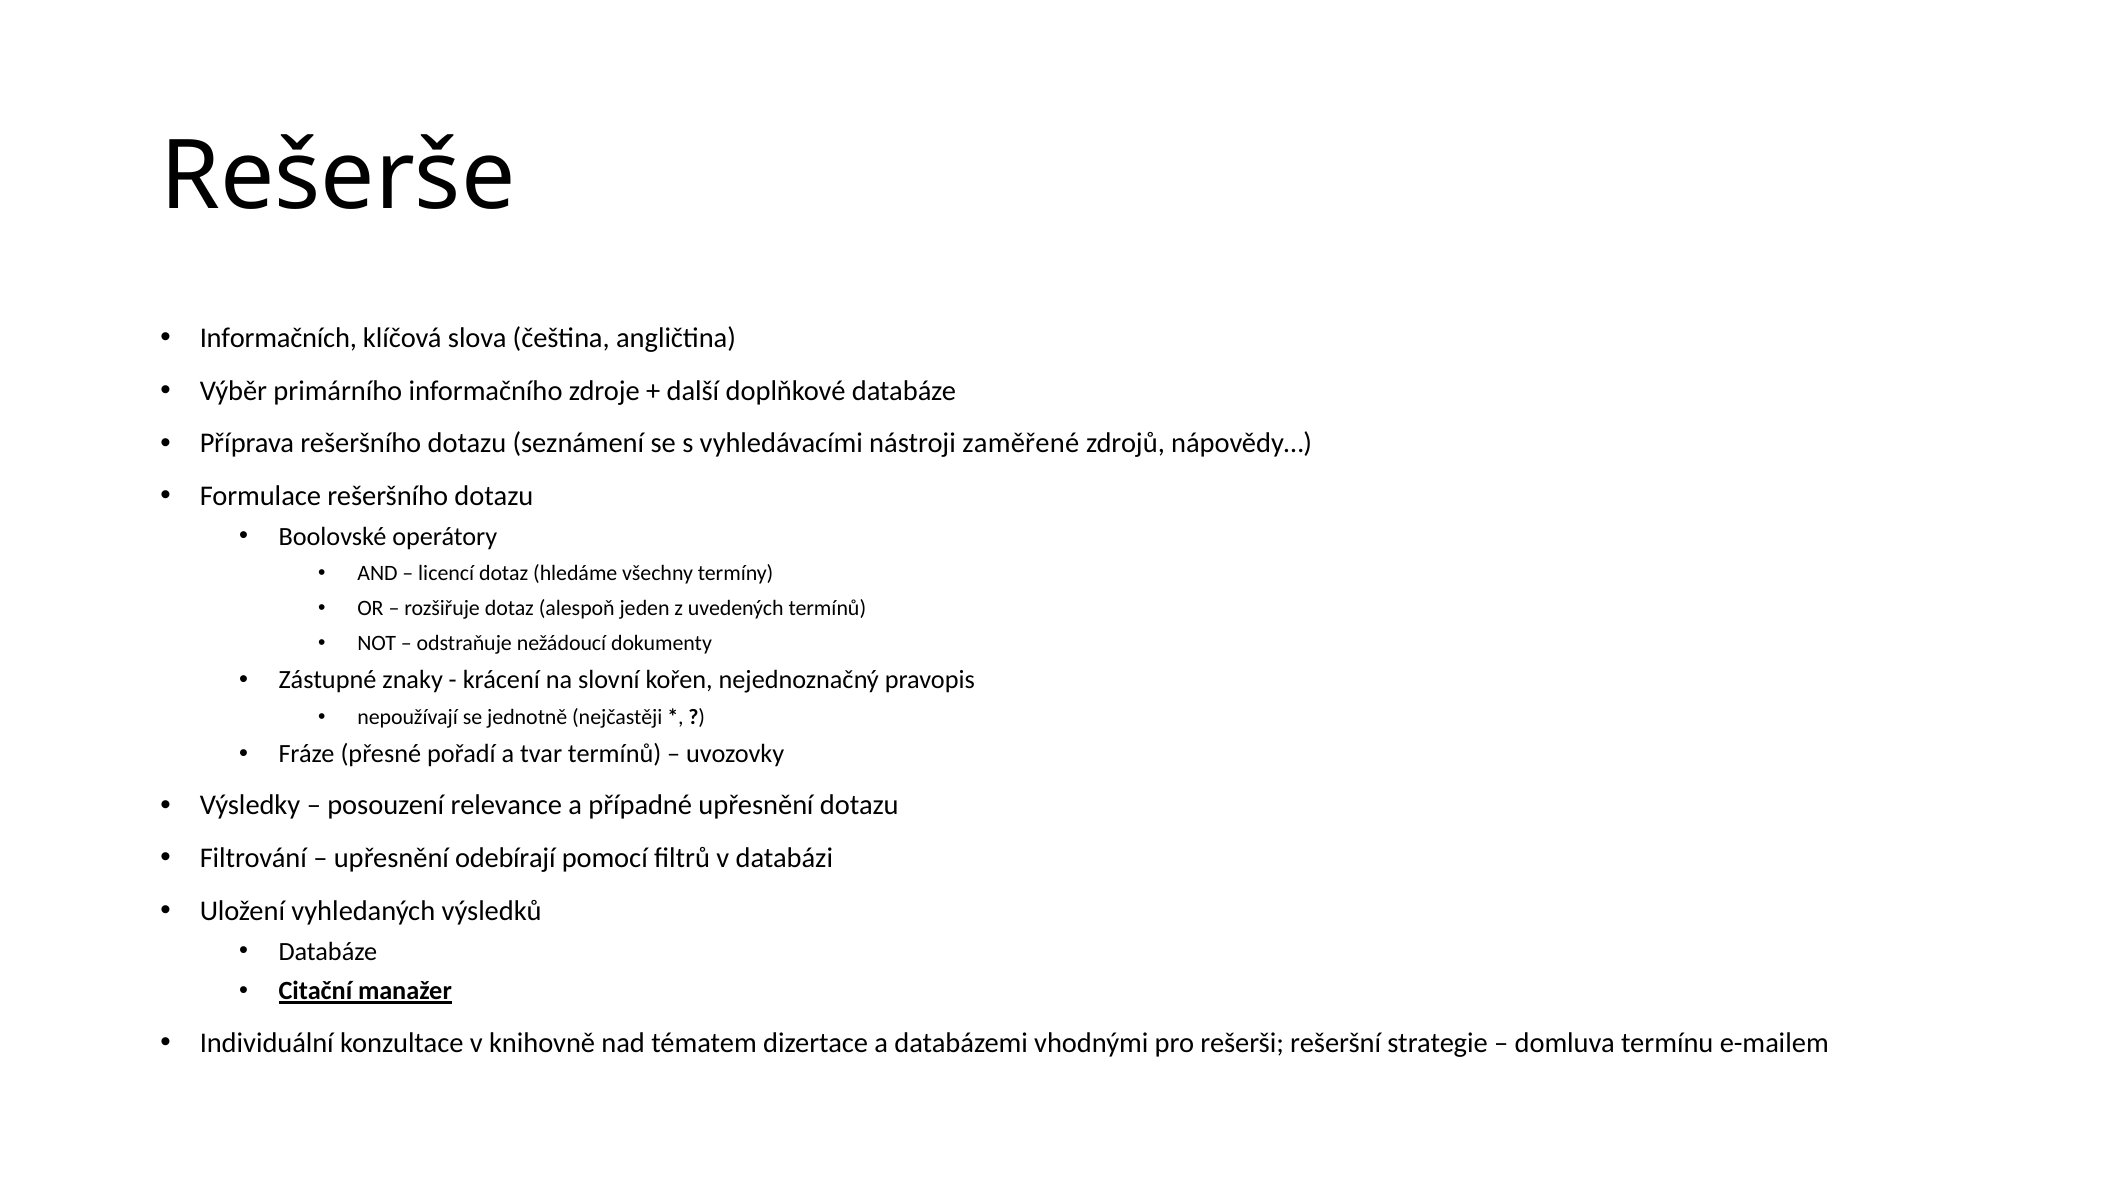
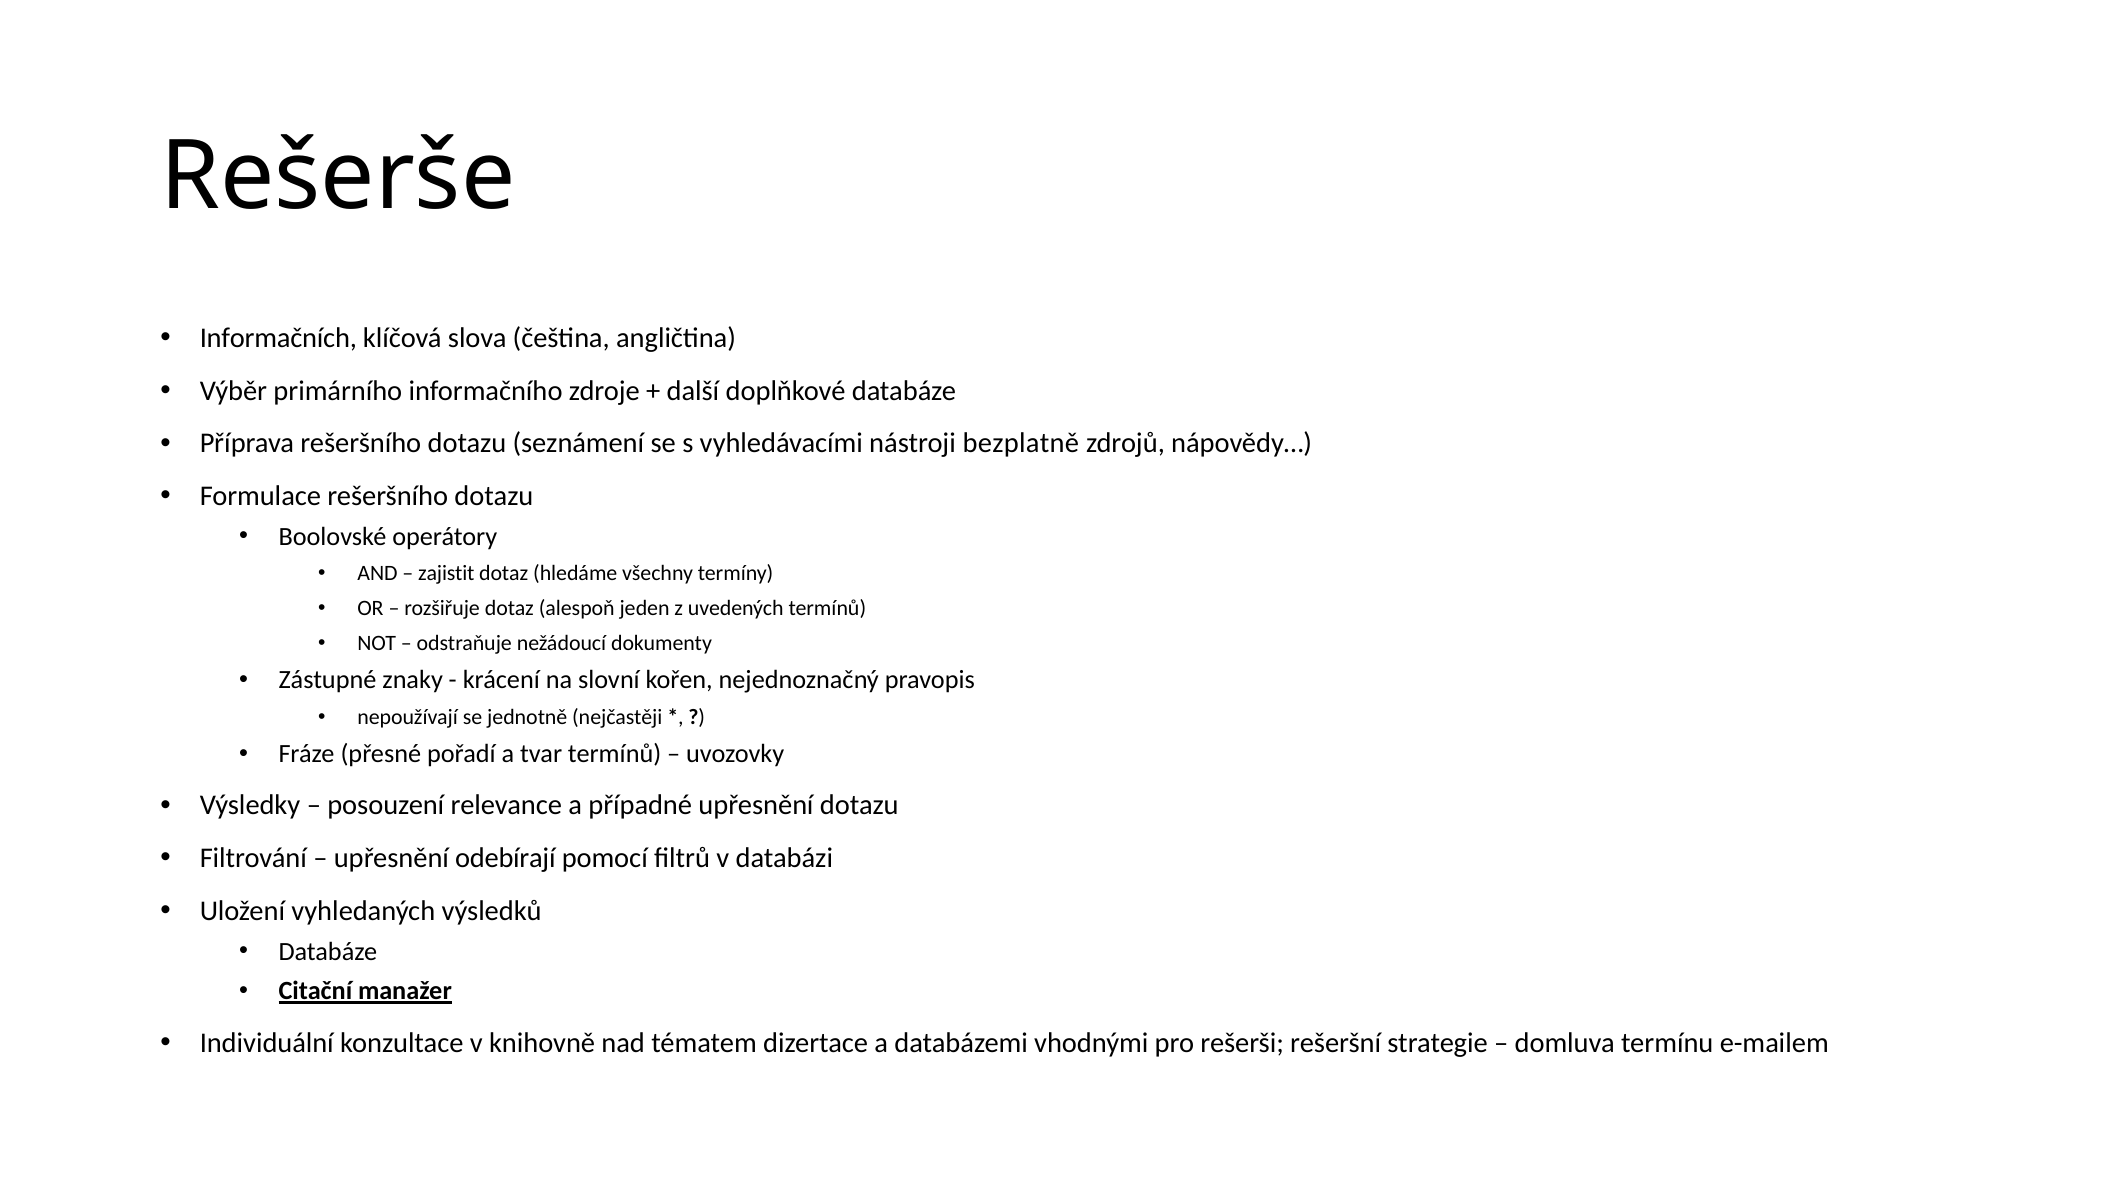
zaměřené: zaměřené -> bezplatně (1021, 443)
licencí: licencí -> zajistit (446, 574)
